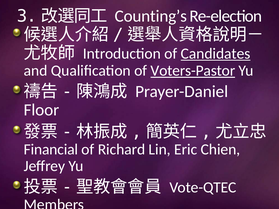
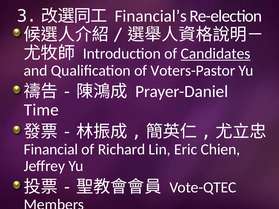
Counting’s: Counting’s -> Financial’s (151, 16)
Voters-Pastor underline: present -> none (193, 71)
Floor: Floor -> Time (41, 110)
